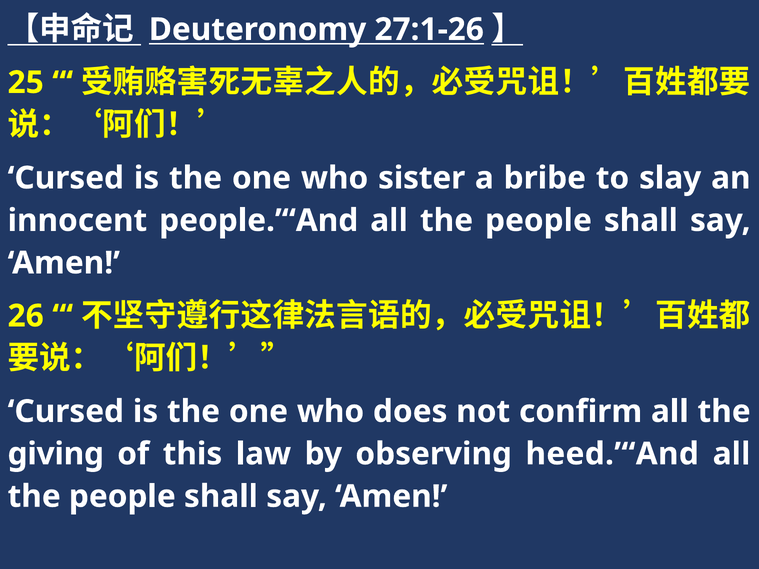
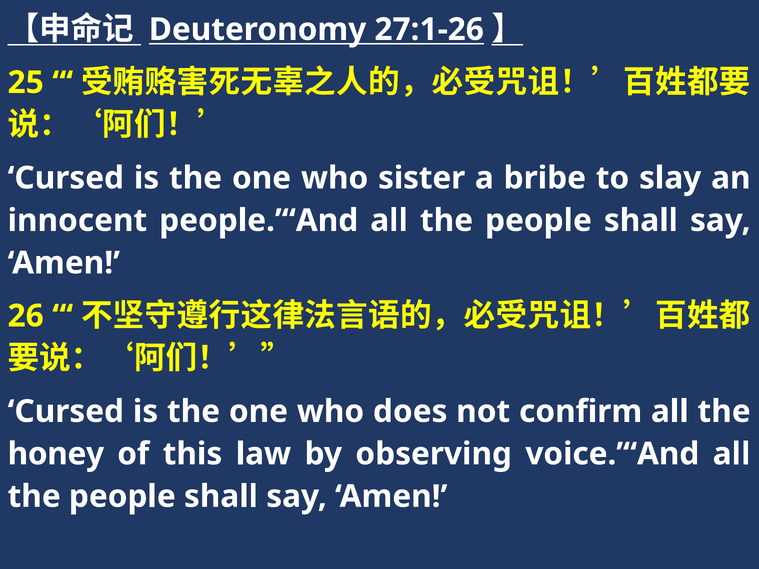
giving: giving -> honey (56, 454)
heed.’“And: heed.’“And -> voice.’“And (612, 454)
